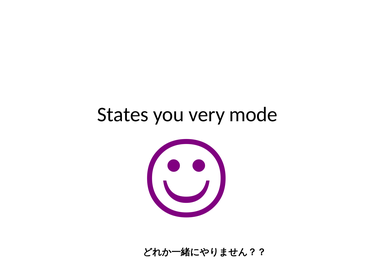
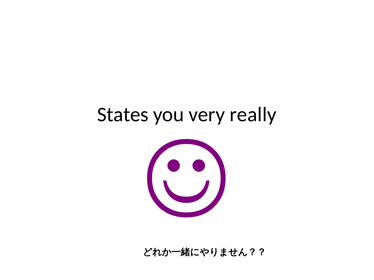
mode: mode -> really (253, 115)
